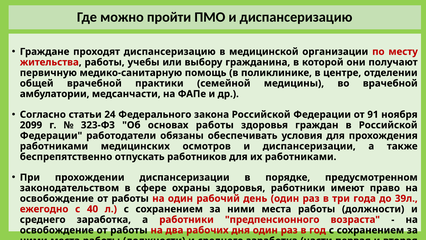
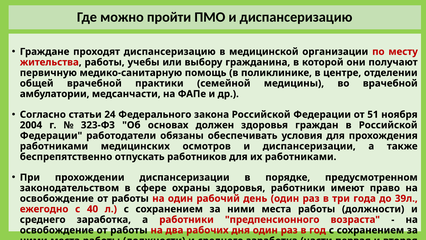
91: 91 -> 51 (373, 114)
2099: 2099 -> 2004 (31, 125)
основах работы: работы -> должен (215, 125)
